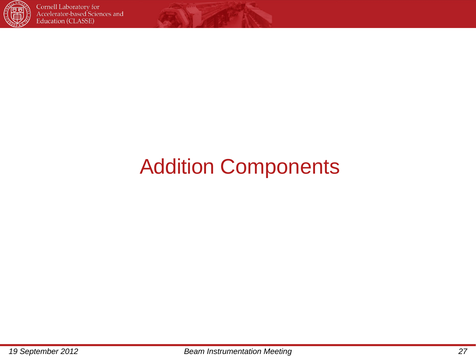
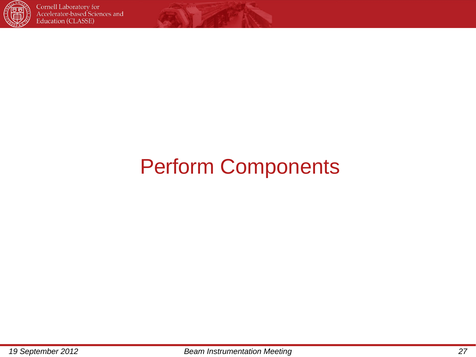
Addition: Addition -> Perform (177, 167)
